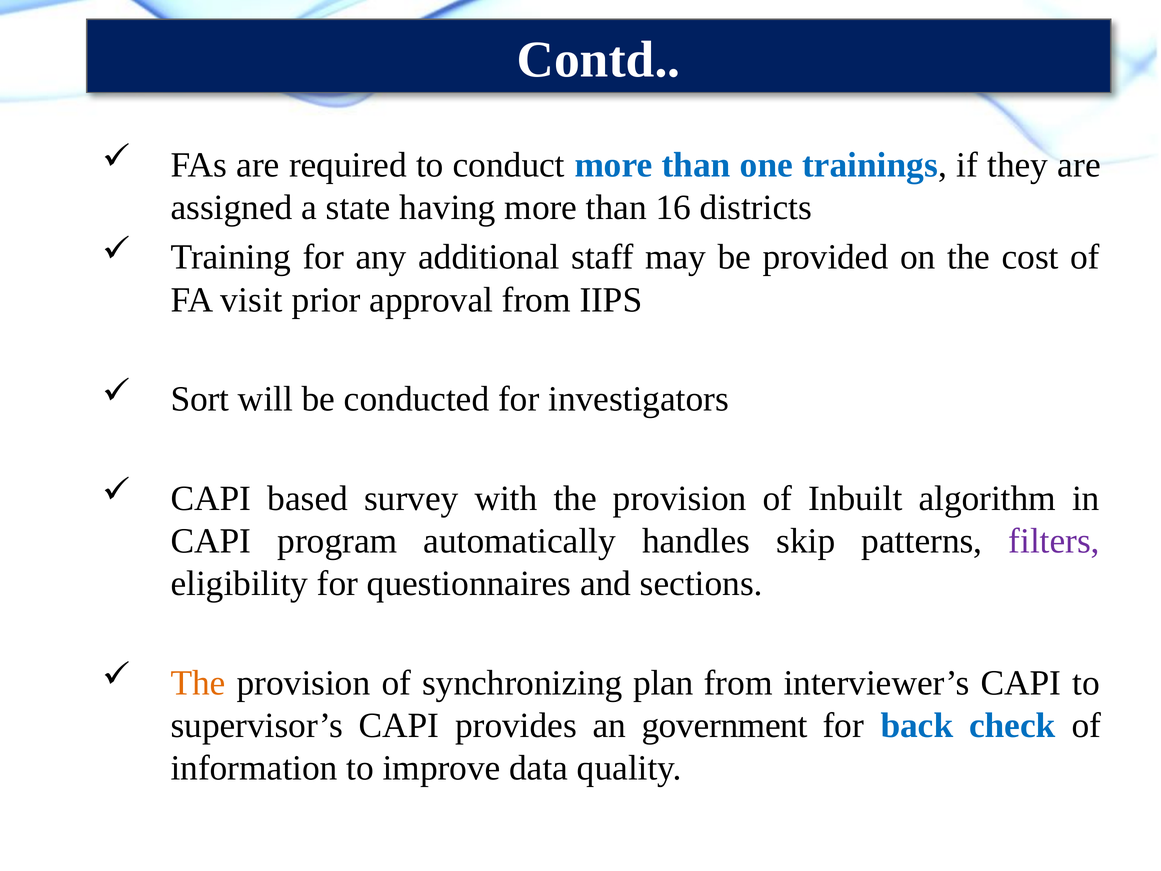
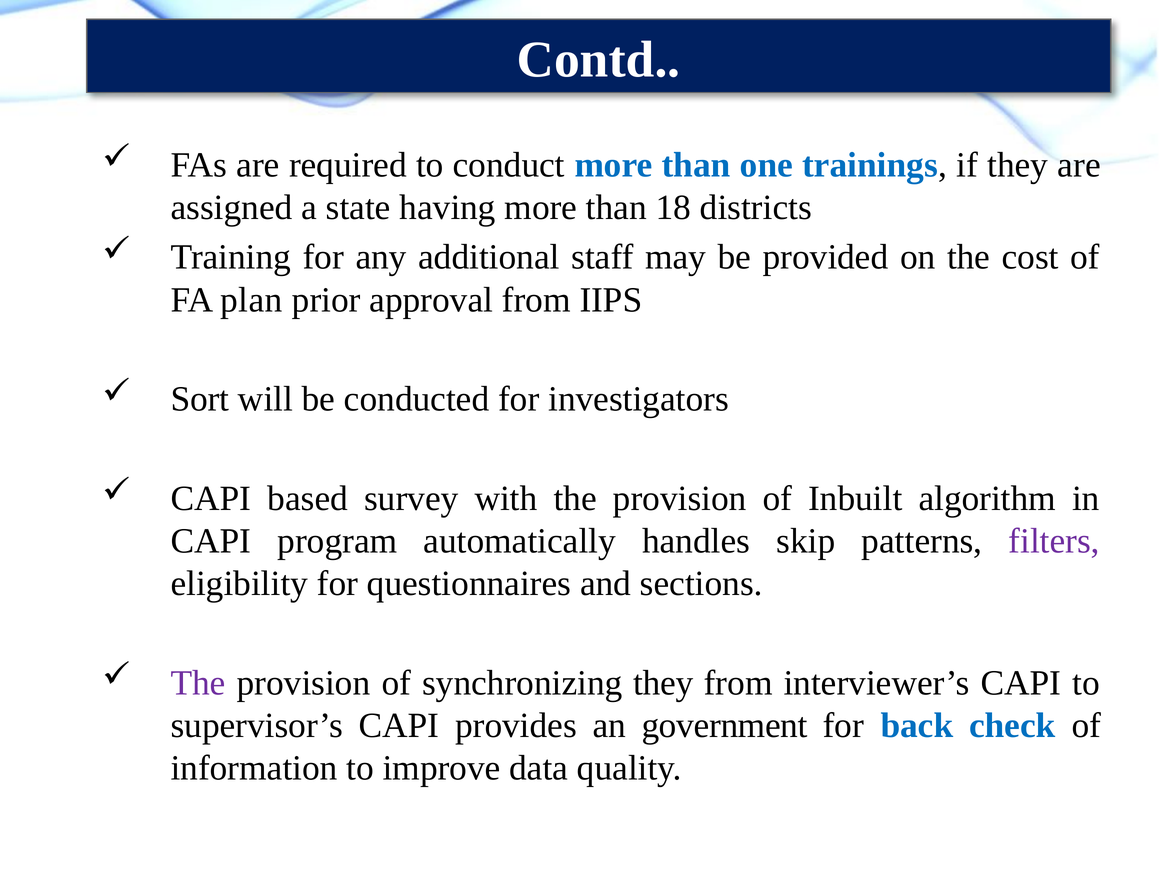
16: 16 -> 18 (673, 208)
visit: visit -> plan (251, 300)
The colour: orange -> purple (198, 683)
synchronizing plan: plan -> they (663, 683)
